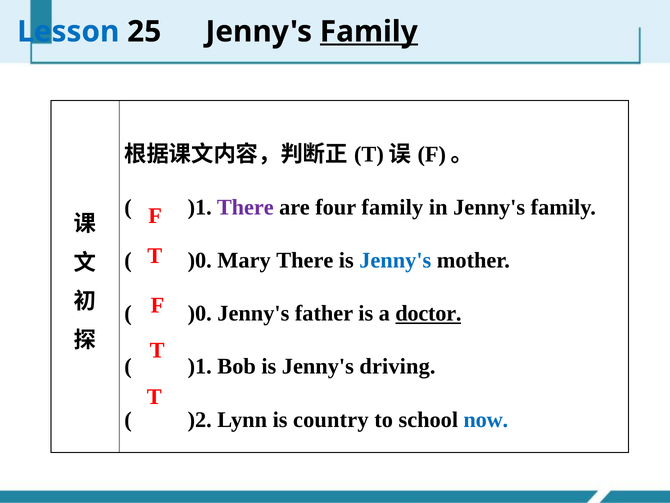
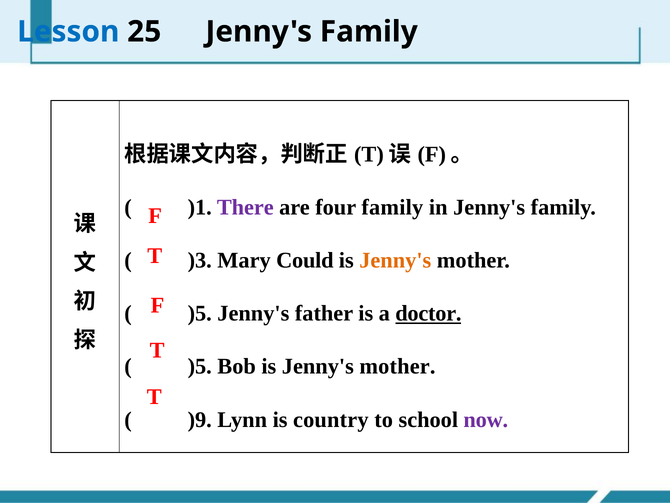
Family underline: present -> none (369, 32)
)0: )0 -> )3 (200, 260)
Mary There: There -> Could (305, 260)
Jenny's colour: blue -> orange (395, 260)
)0: )0 -> )5 (200, 313)
)1: )1 -> )5 (200, 366)
Bob is Jenny's driving: driving -> mother (397, 366)
)2: )2 -> )9 (200, 419)
now colour: blue -> purple (486, 419)
